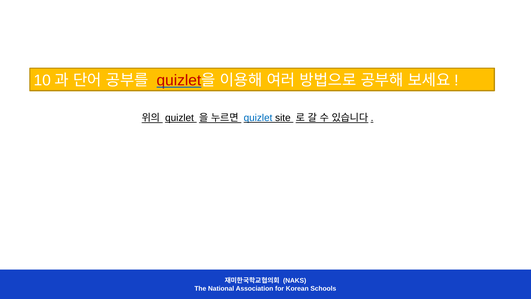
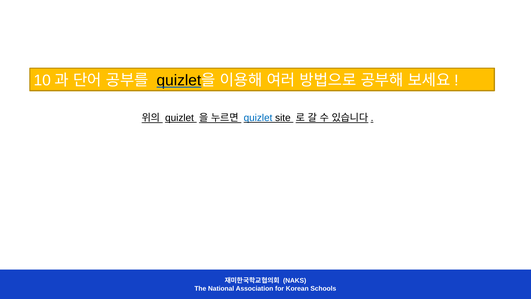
quizlet colour: red -> black (179, 80)
